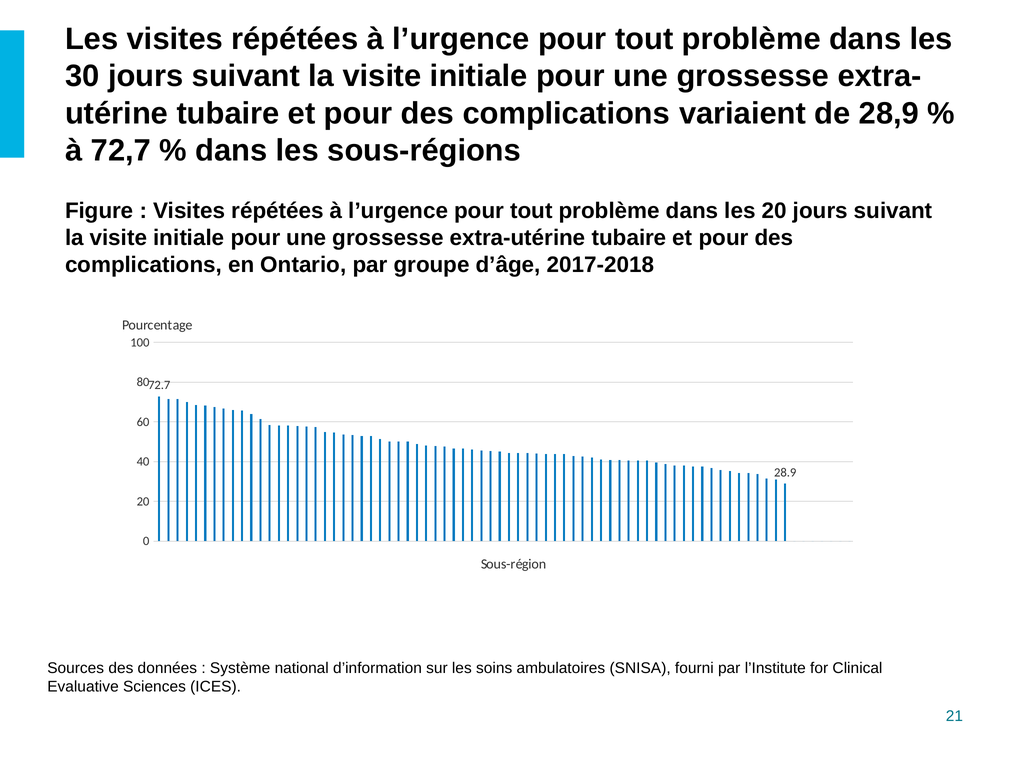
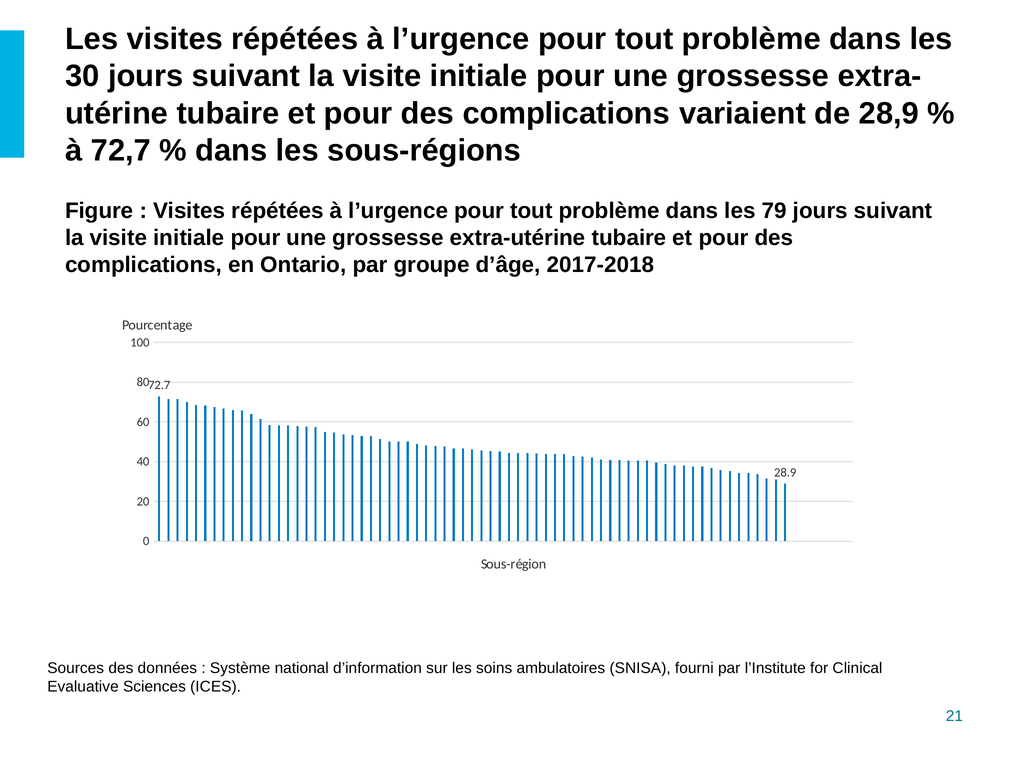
les 20: 20 -> 79 (774, 211)
